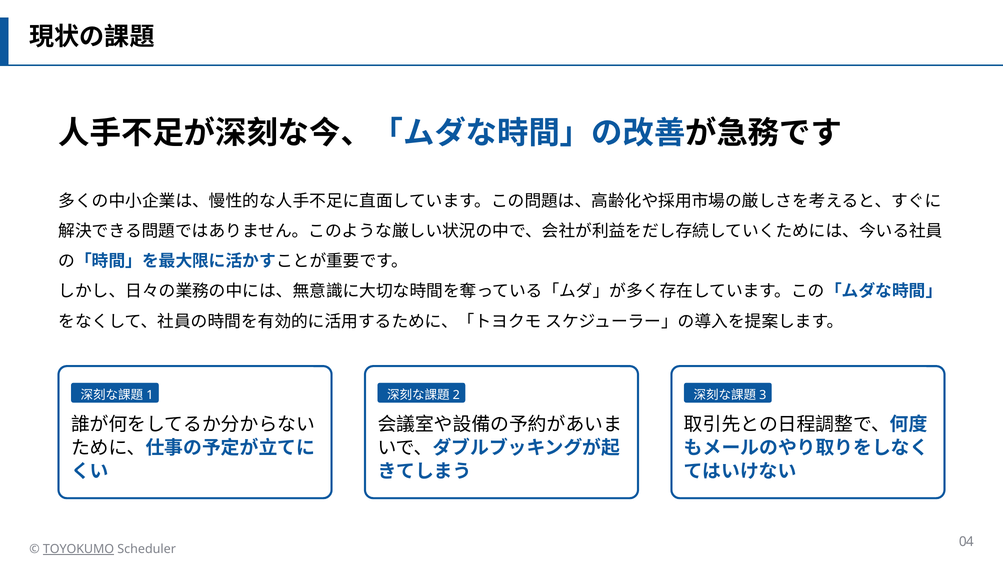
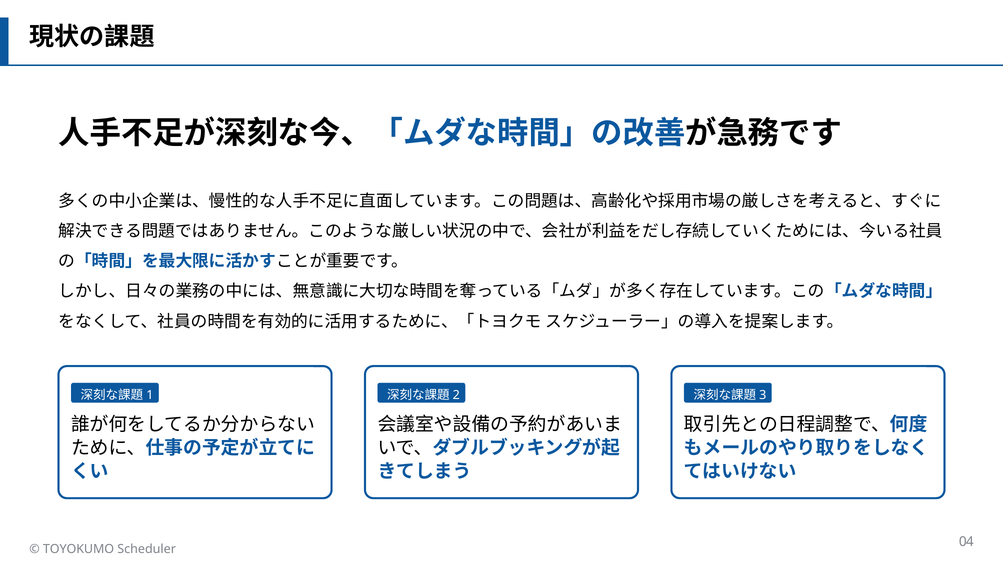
TOYOKUMO underline: present -> none (79, 549)
